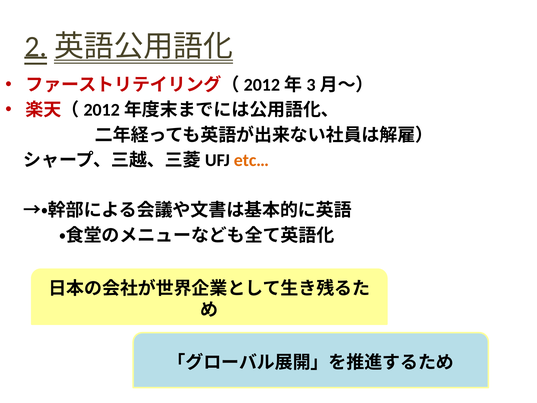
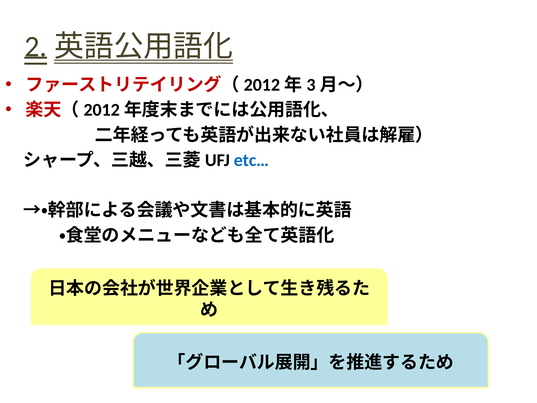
etc… colour: orange -> blue (251, 160)
